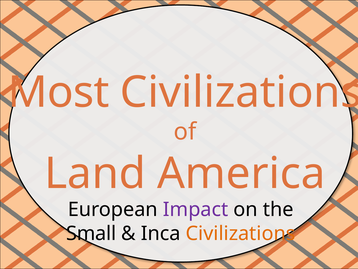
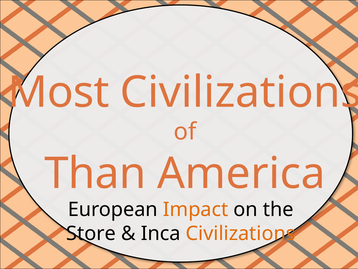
Land: Land -> Than (95, 173)
Impact colour: purple -> orange (196, 209)
Small: Small -> Store (91, 233)
